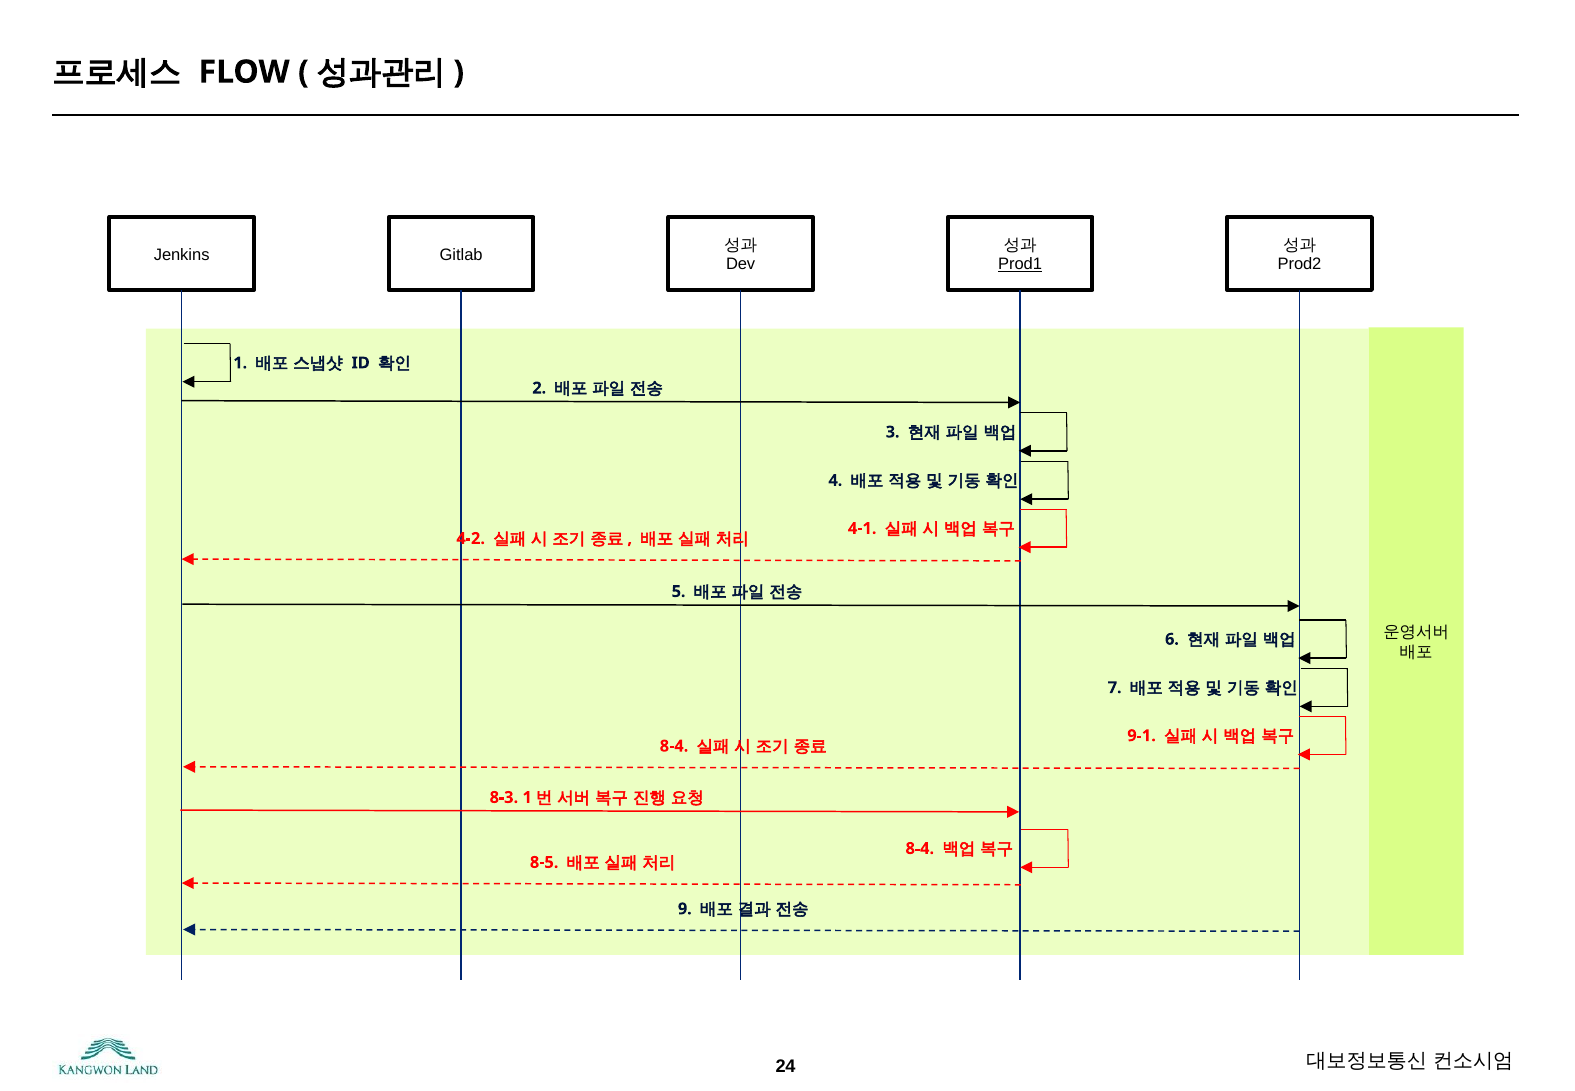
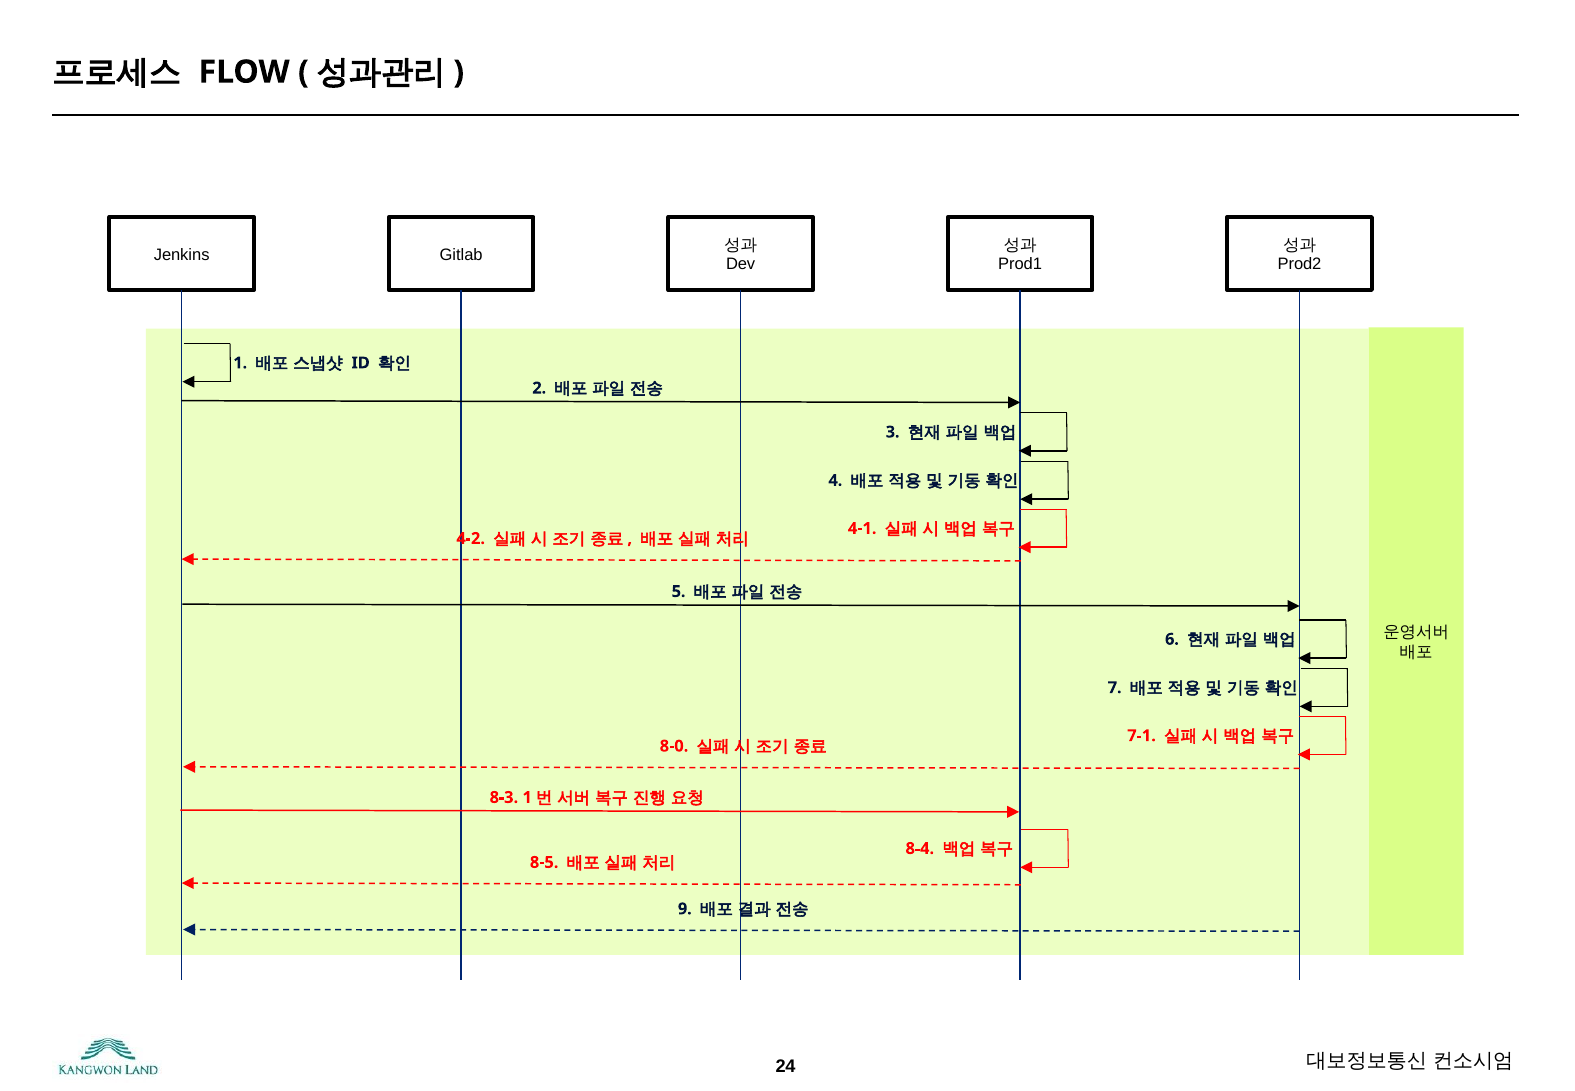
Prod1 underline: present -> none (1020, 264)
9-1: 9-1 -> 7-1 (1142, 735)
8-4: 8-4 -> 8-0 (674, 746)
